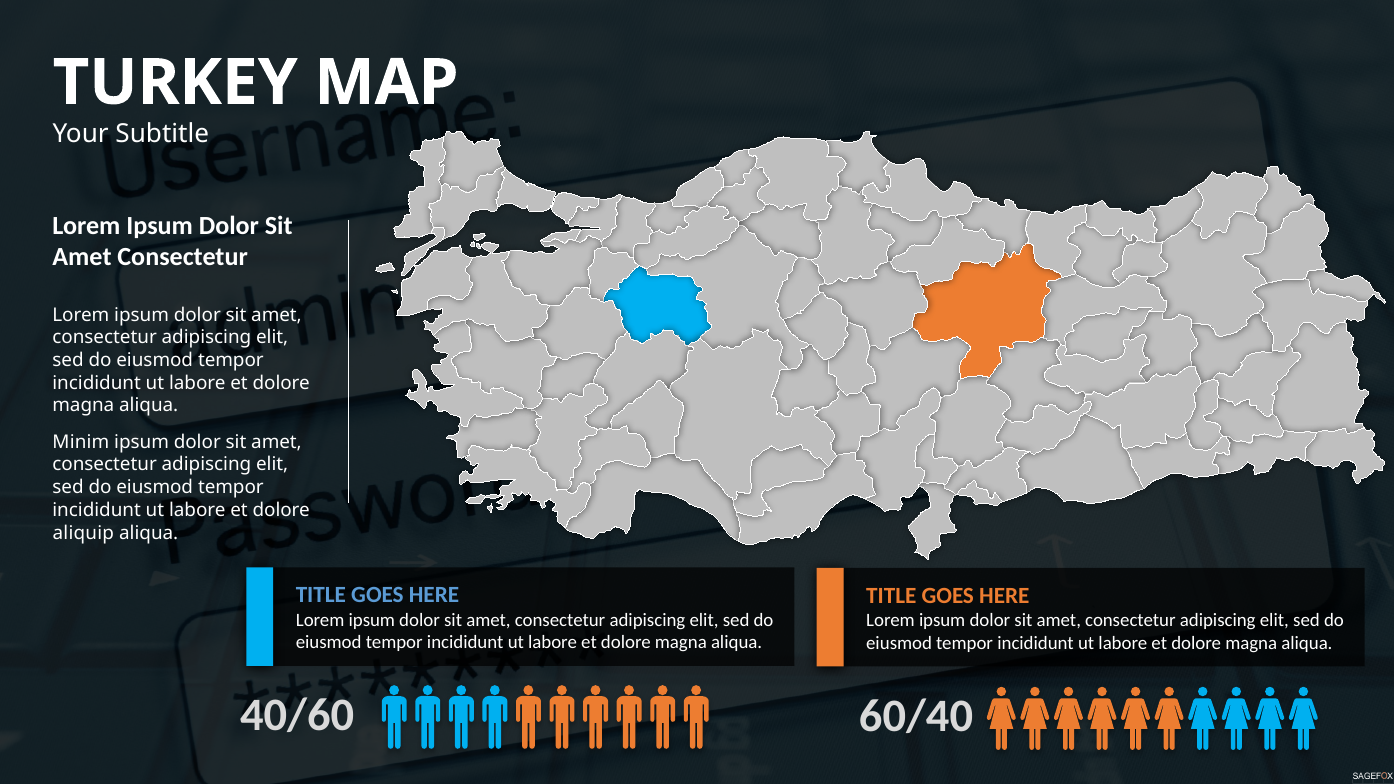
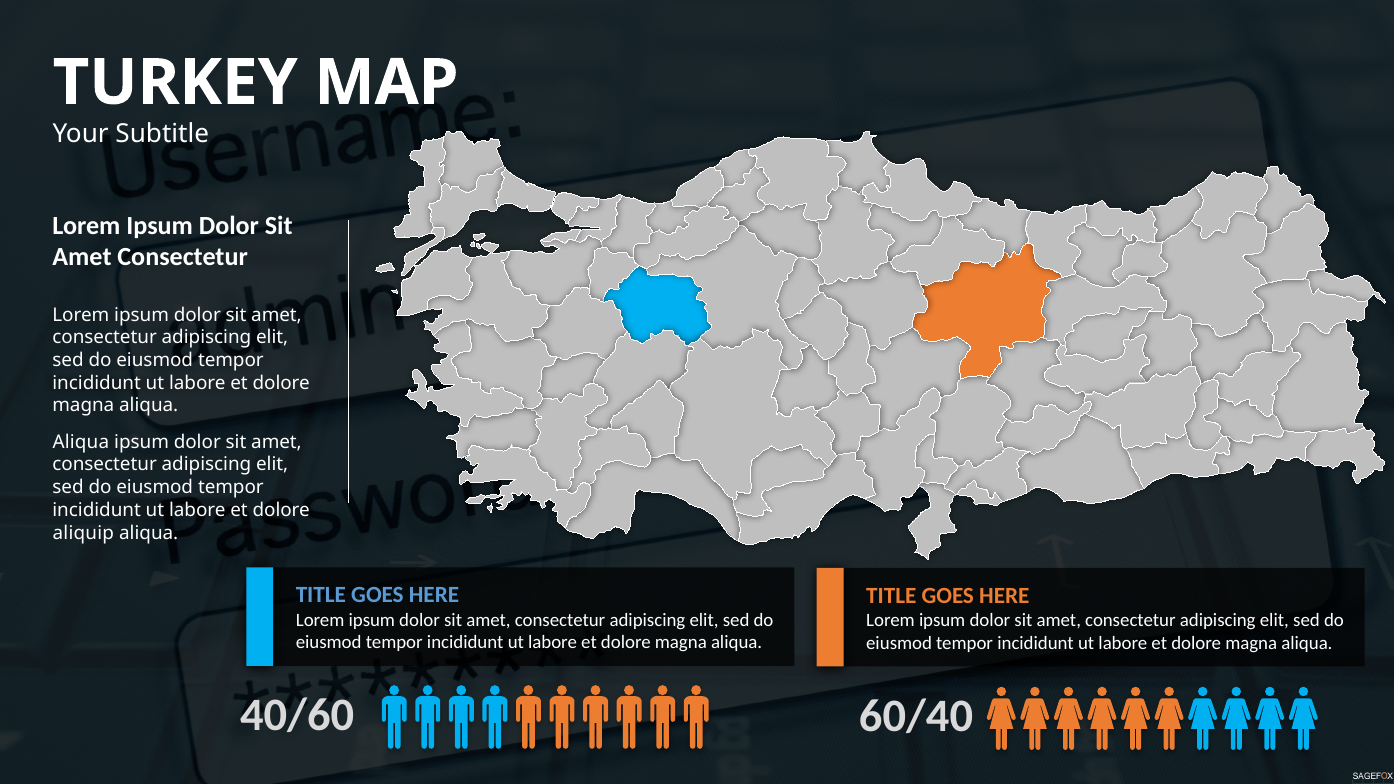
Minim: Minim -> Aliqua (81, 442)
